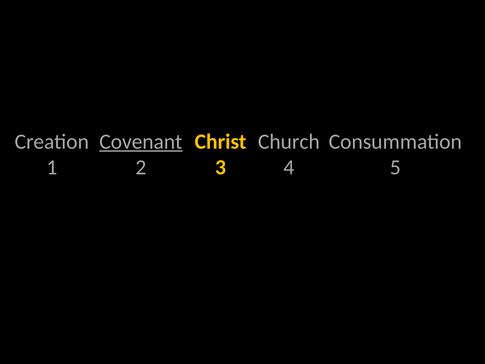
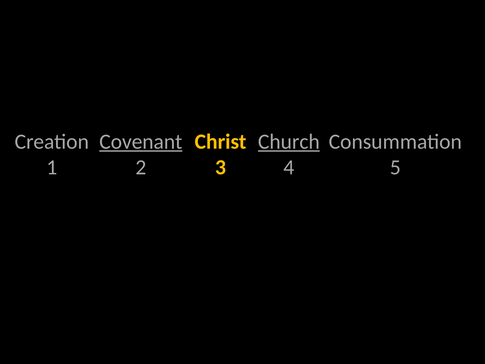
Church underline: none -> present (289, 142)
